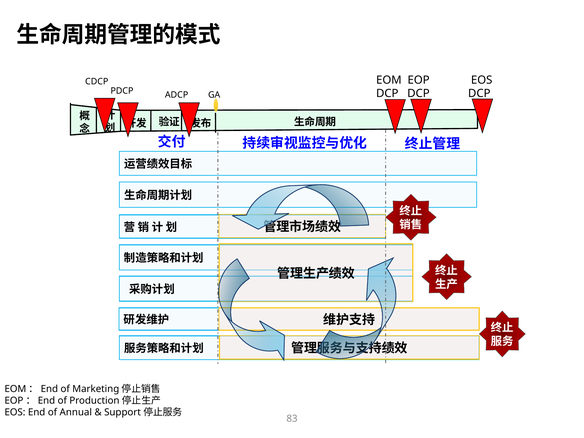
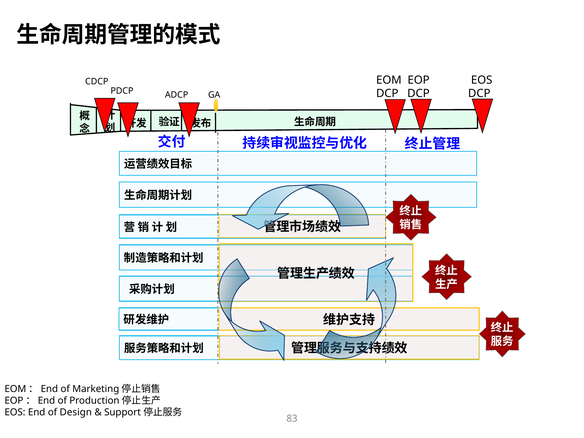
Annual: Annual -> Design (76, 412)
